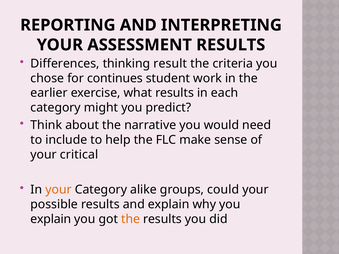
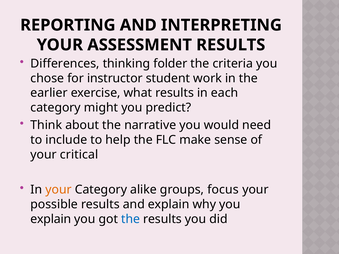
result: result -> folder (170, 64)
continues: continues -> instructor (115, 78)
could: could -> focus (223, 190)
the colour: orange -> blue (131, 219)
